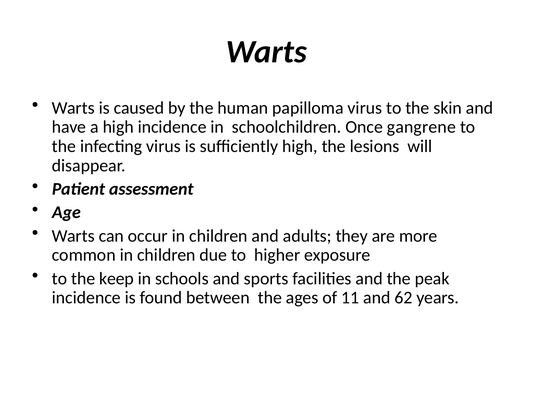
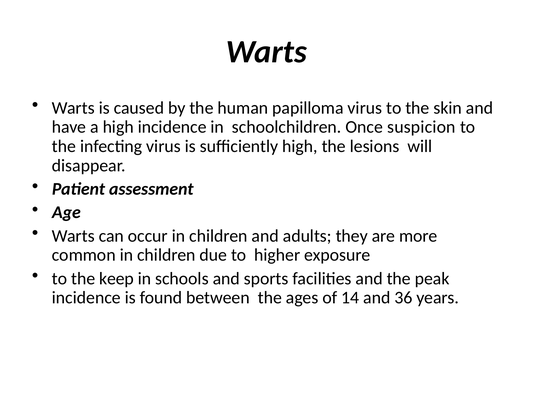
gangrene: gangrene -> suspicion (421, 127)
11: 11 -> 14 (350, 298)
62: 62 -> 36 (403, 298)
